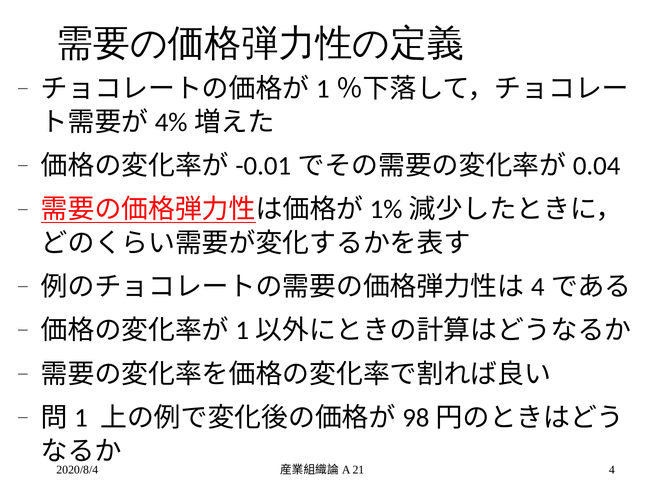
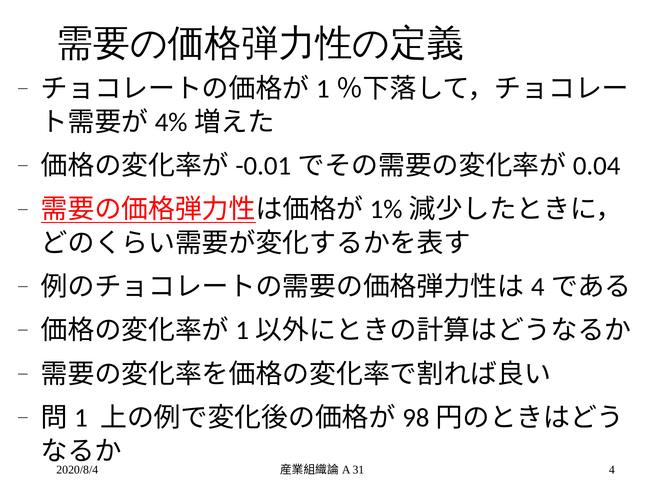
21: 21 -> 31 (358, 469)
